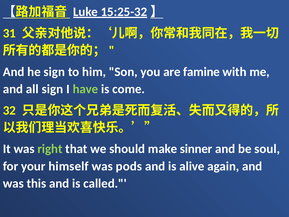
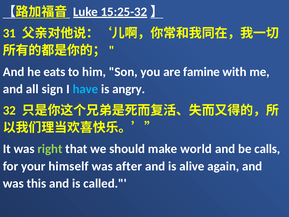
he sign: sign -> eats (54, 72)
have colour: light green -> light blue (85, 89)
come: come -> angry (129, 89)
sinner: sinner -> world (196, 149)
soul: soul -> calls (267, 149)
pods: pods -> after (129, 166)
